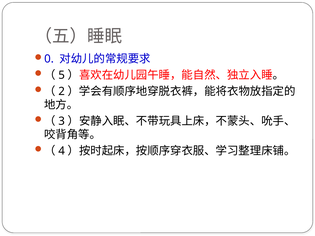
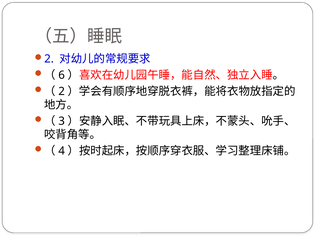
0: 0 -> 2 (49, 59)
5: 5 -> 6 (62, 75)
